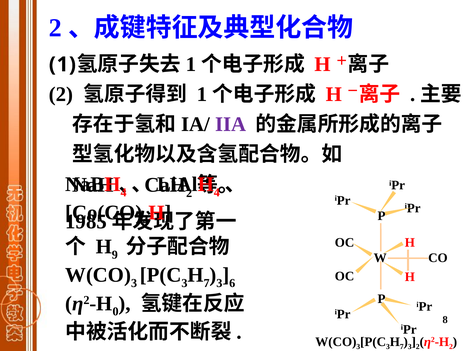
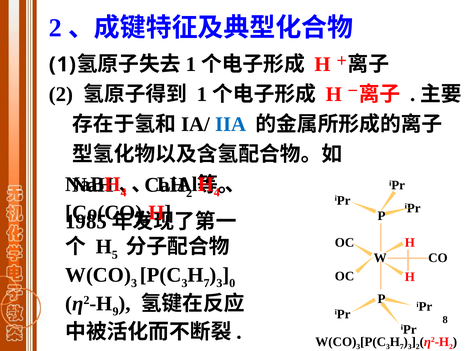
IIA colour: purple -> blue (231, 124)
9: 9 -> 5 (115, 254)
6: 6 -> 0 (232, 283)
0: 0 -> 9 (116, 311)
